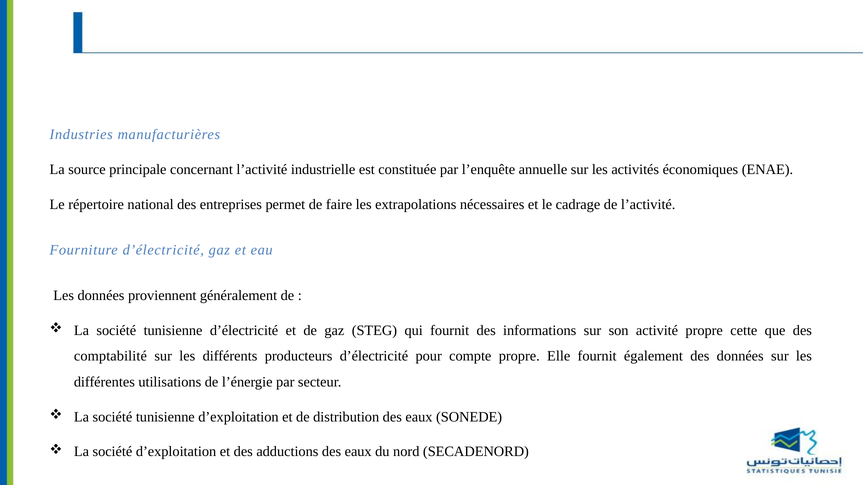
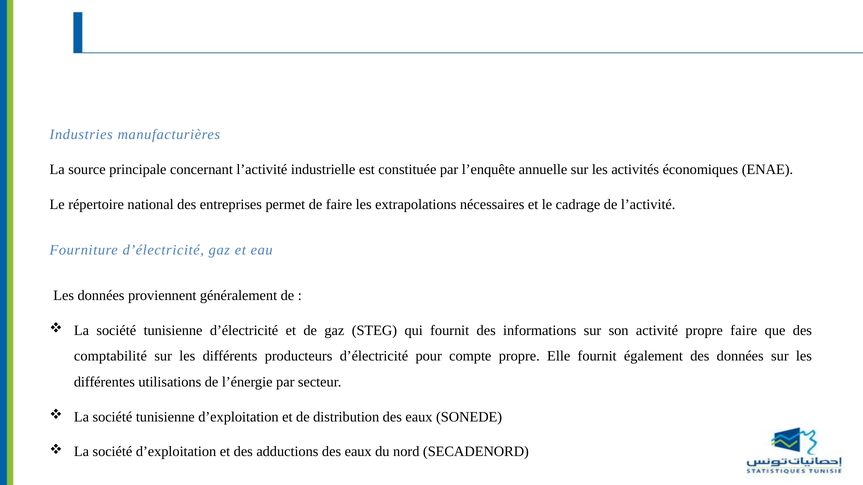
propre cette: cette -> faire (744, 331)
